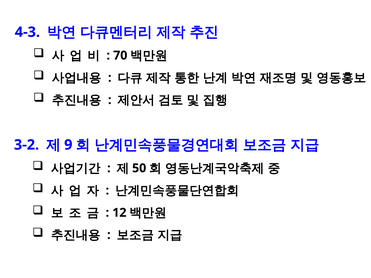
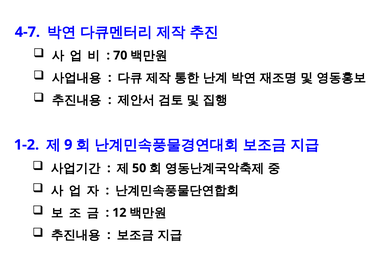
4-3: 4-3 -> 4-7 (27, 32)
3-2: 3-2 -> 1-2 (27, 145)
